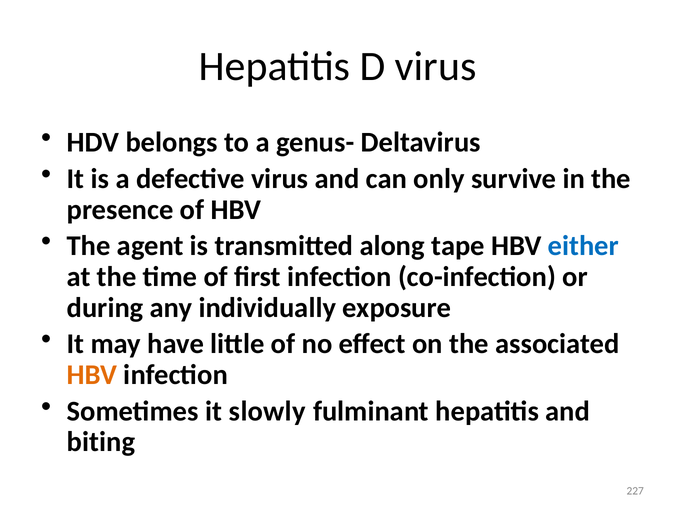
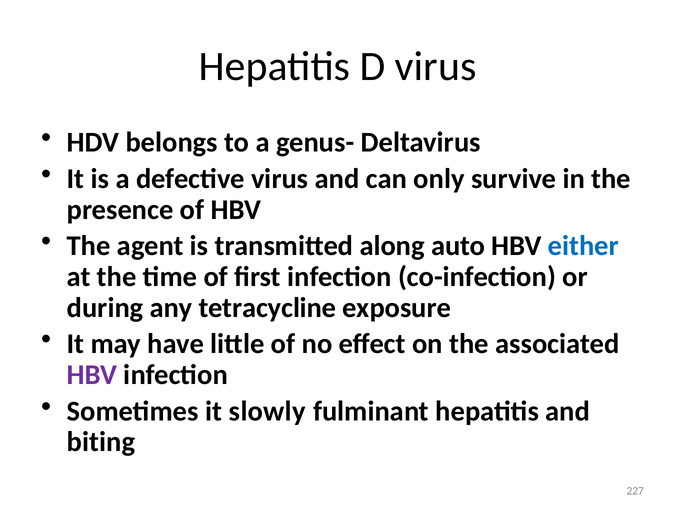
tape: tape -> auto (458, 246)
individually: individually -> tetracycline (267, 307)
HBV colour: orange -> purple (92, 375)
